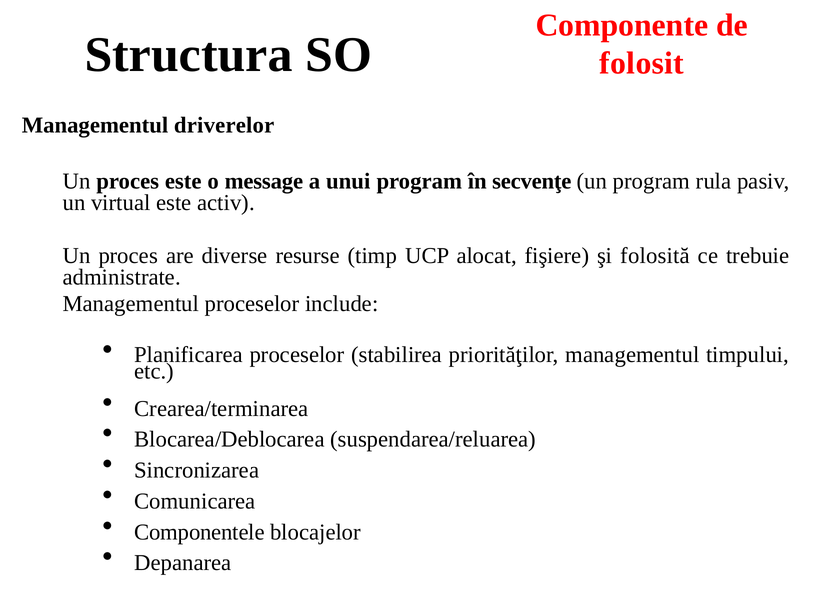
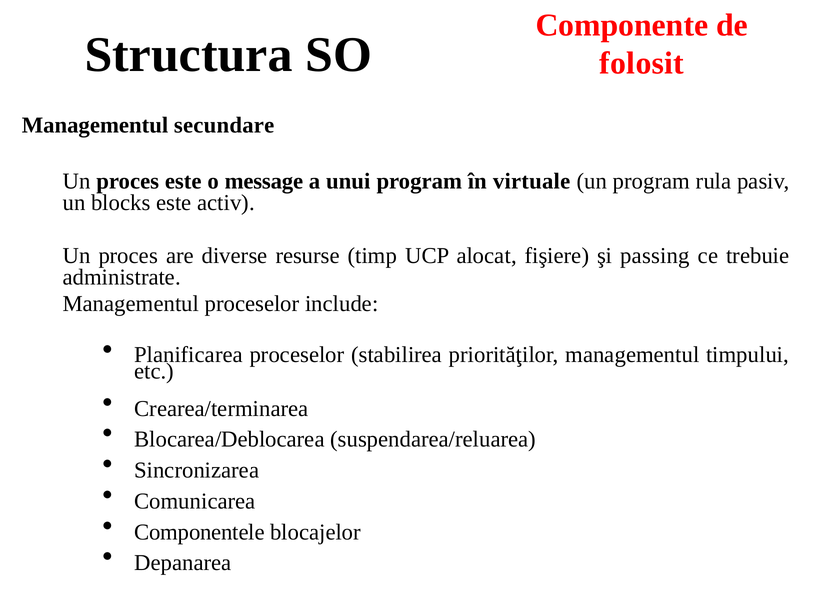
driverelor: driverelor -> secundare (224, 125)
secvenţe: secvenţe -> virtuale (532, 181)
virtual: virtual -> blocks (121, 203)
folosită: folosită -> passing (655, 256)
